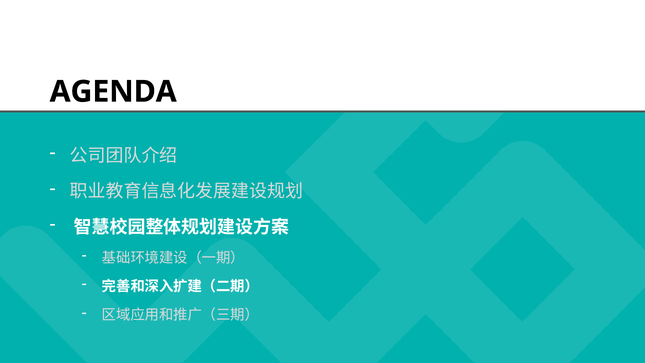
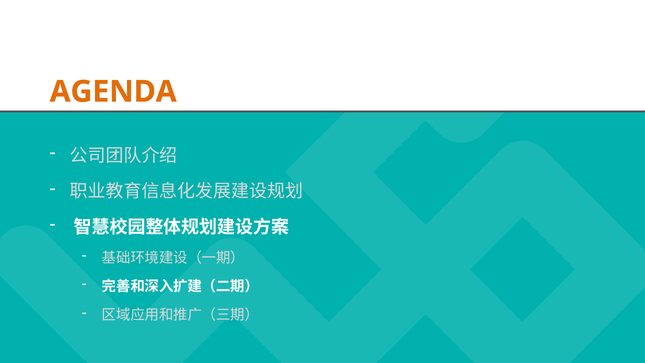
AGENDA colour: black -> orange (113, 92)
